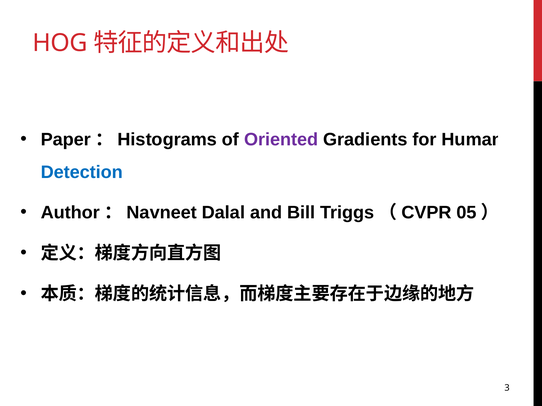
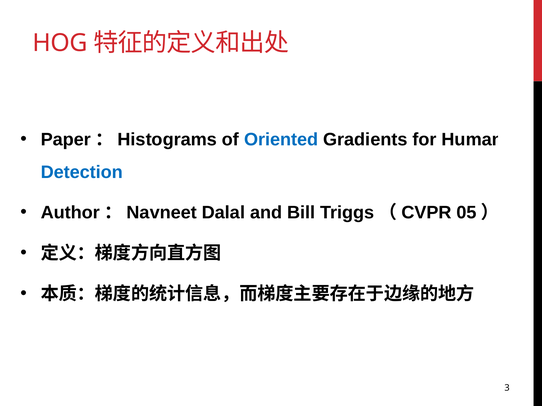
Oriented colour: purple -> blue (281, 140)
